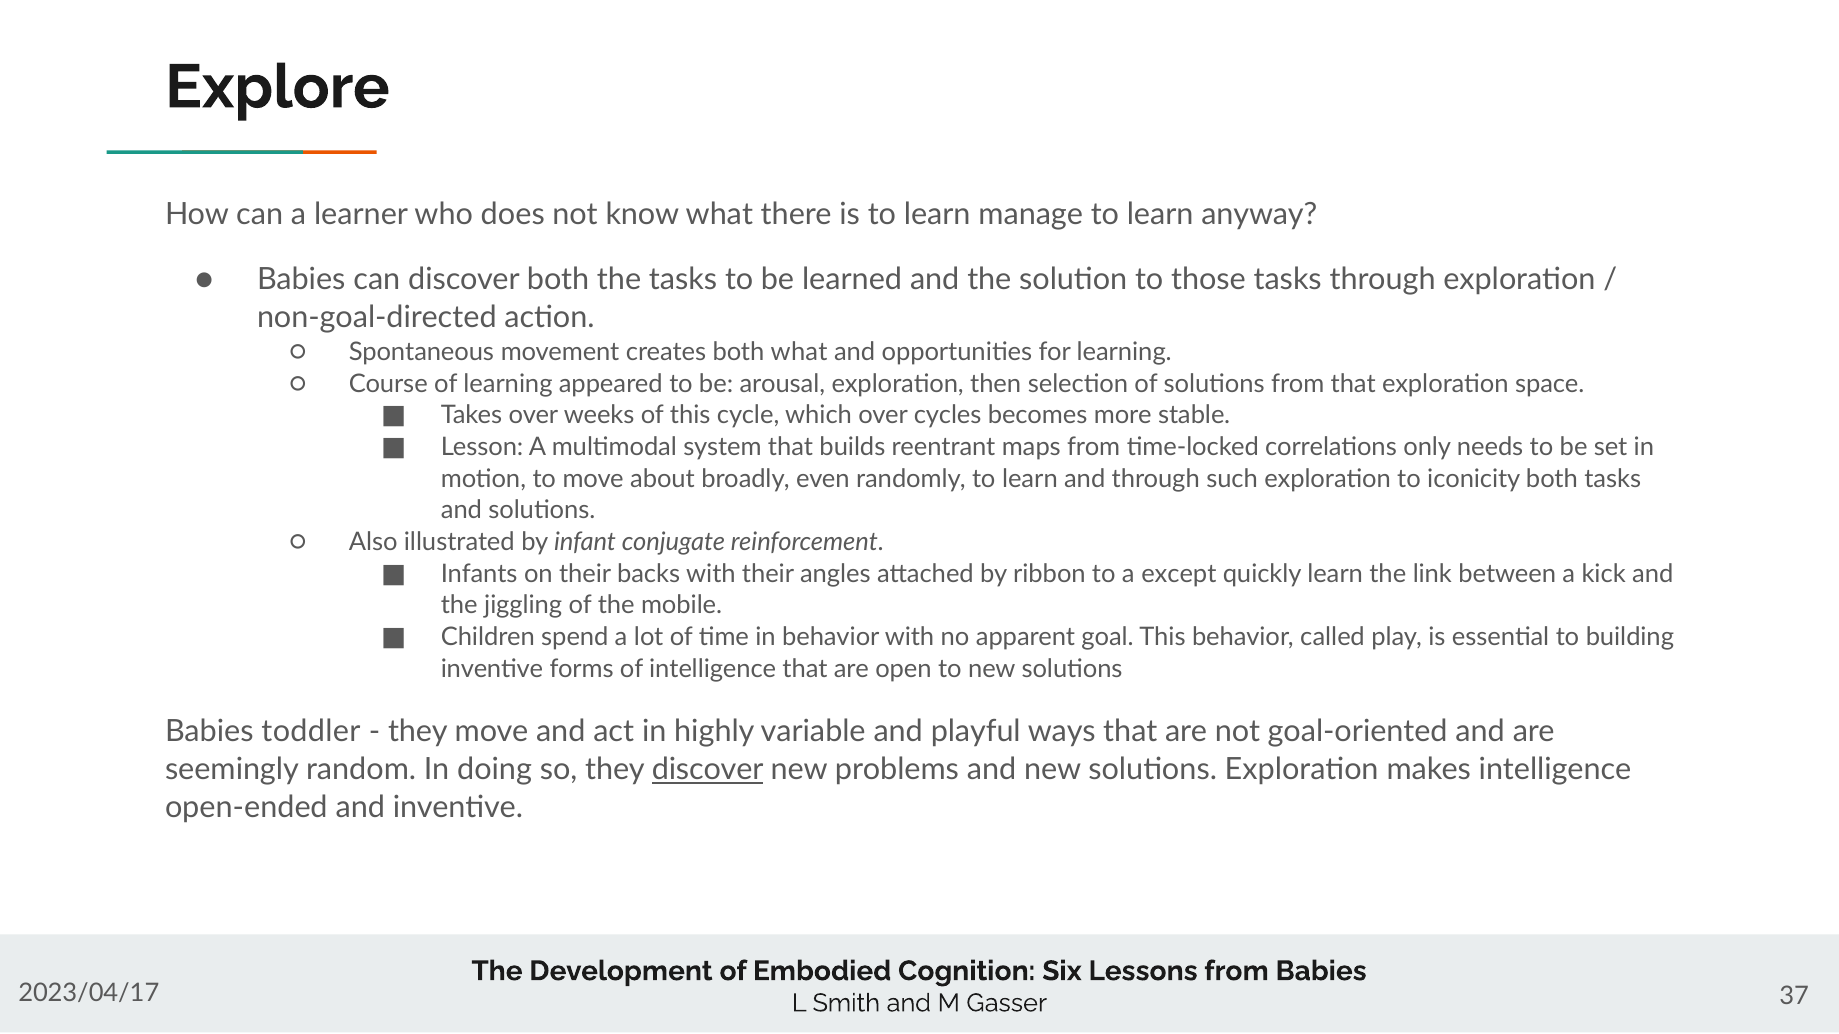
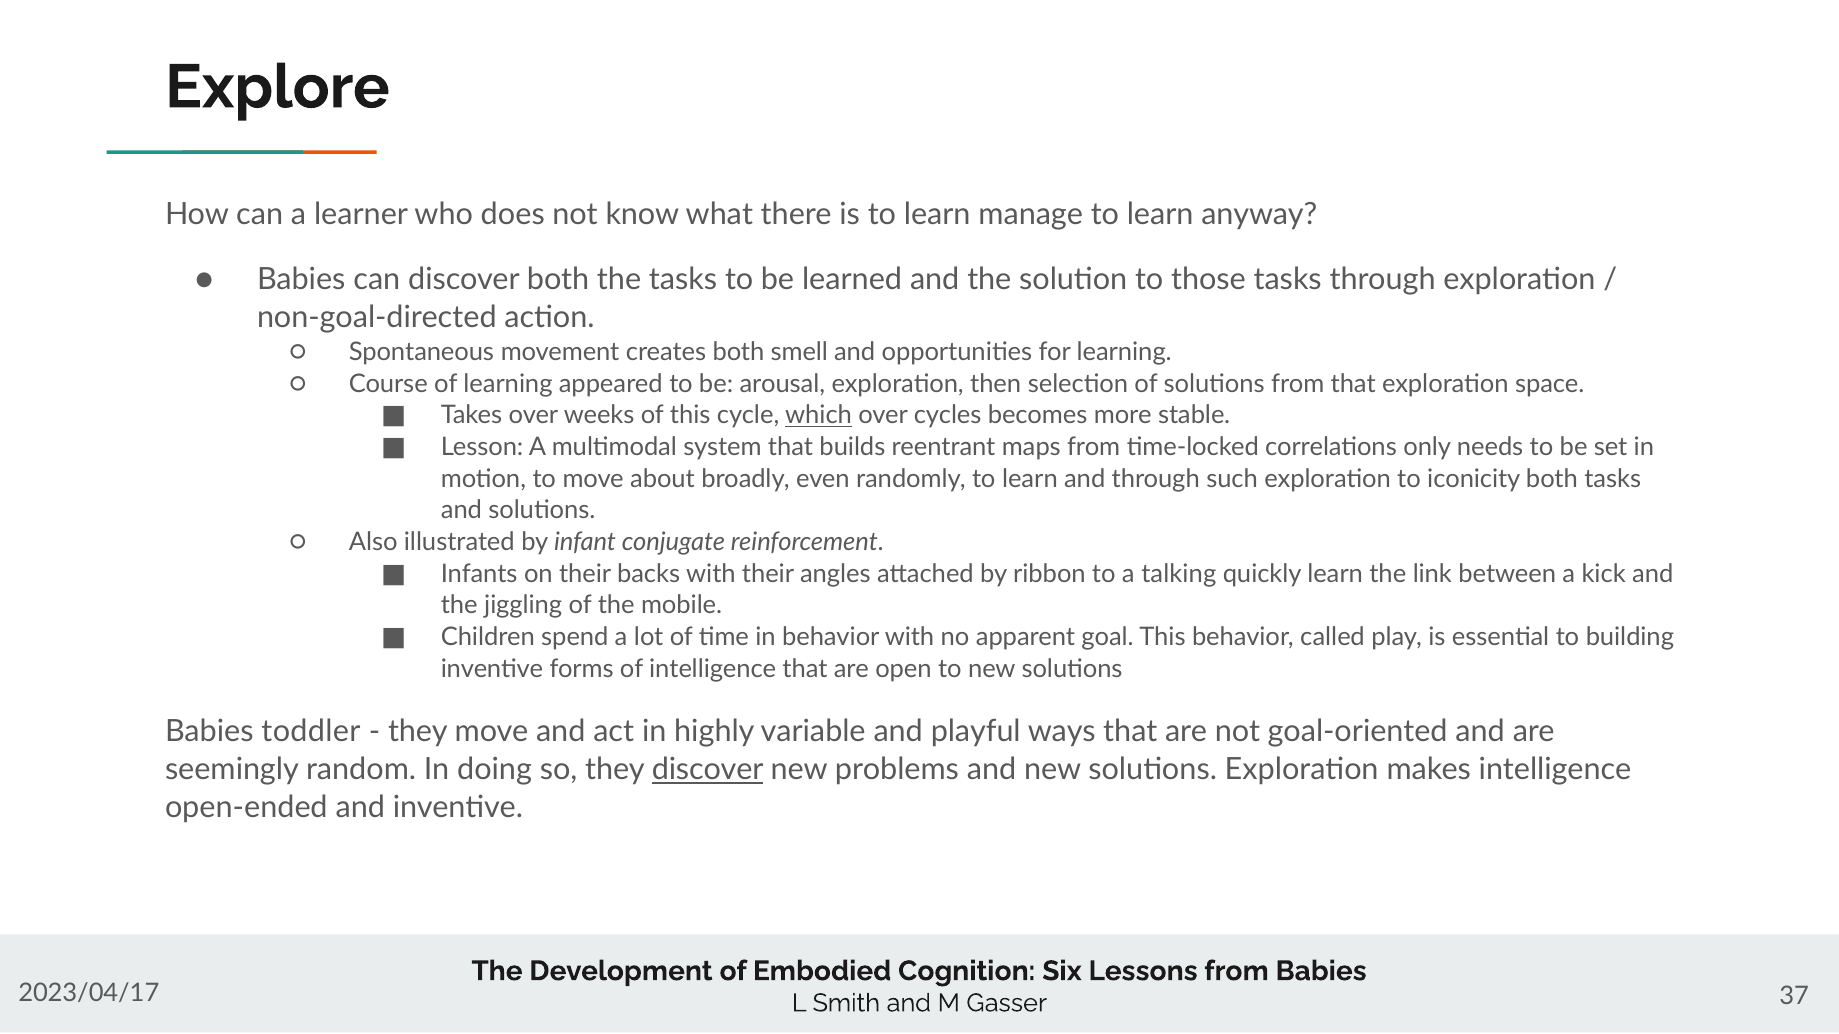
both what: what -> smell (799, 352)
which underline: none -> present (819, 415)
except: except -> talking (1179, 574)
